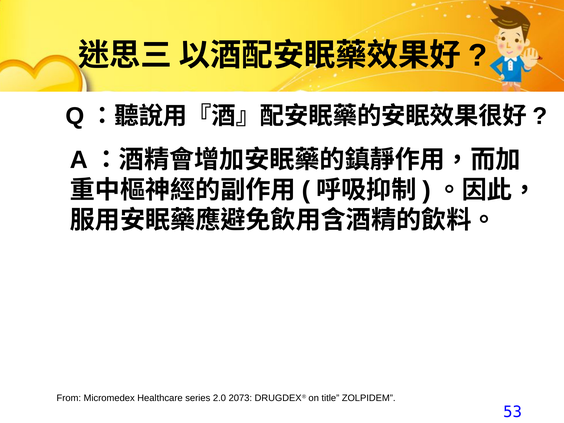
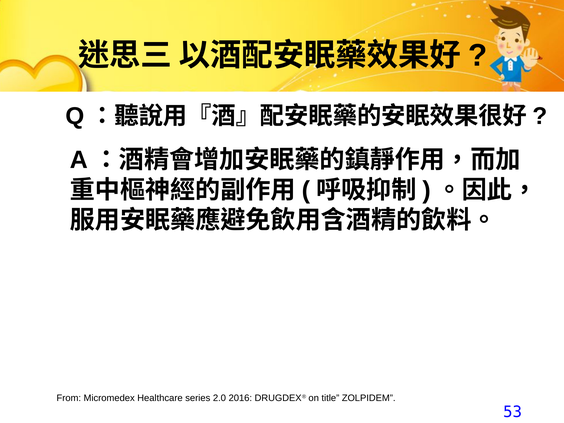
2073: 2073 -> 2016 (240, 398)
